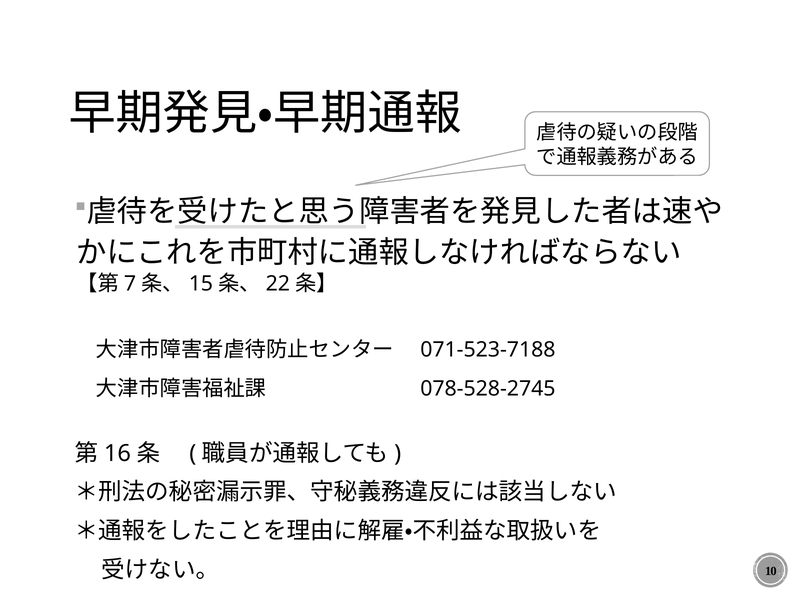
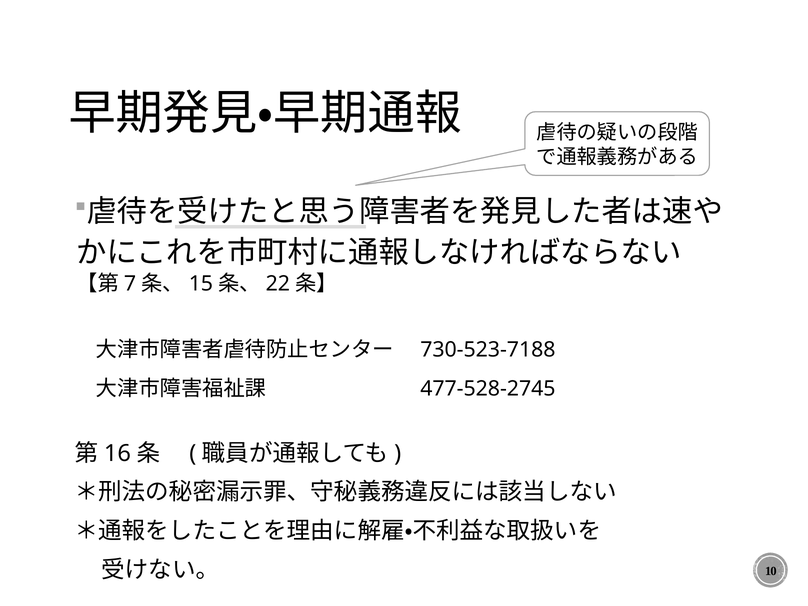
071-523-7188: 071-523-7188 -> 730-523-7188 (488, 350)
078-528-2745: 078-528-2745 -> 477-528-2745 (488, 389)
